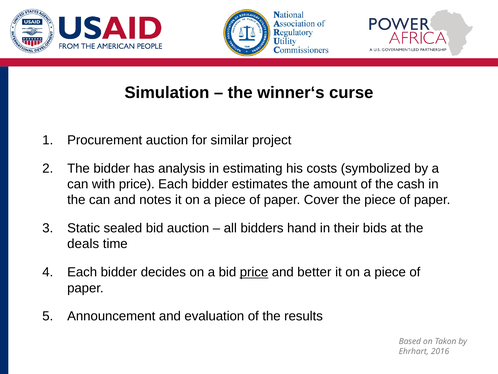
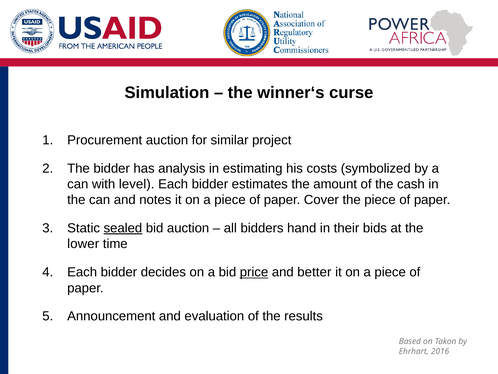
with price: price -> level (137, 184)
sealed underline: none -> present (123, 228)
deals: deals -> lower (83, 244)
